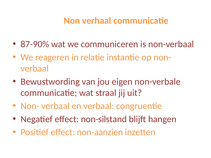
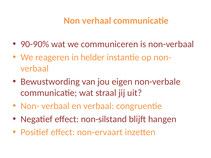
87-90%: 87-90% -> 90-90% (35, 44)
relatie: relatie -> helder (93, 57)
non-aanzien: non-aanzien -> non-ervaart (100, 132)
